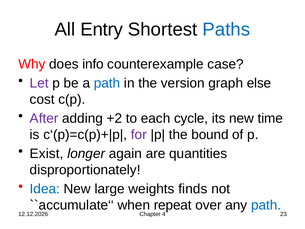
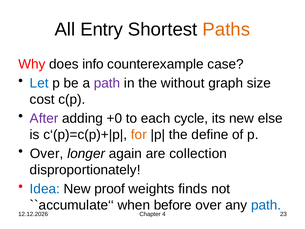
Paths colour: blue -> orange (226, 30)
Let colour: purple -> blue (39, 83)
path colour: blue -> purple (107, 83)
version: version -> without (183, 83)
else: else -> size (259, 83)
+2: +2 -> +0 (114, 118)
time: time -> else (270, 118)
for colour: purple -> orange (139, 134)
bound: bound -> define (210, 134)
Exist: Exist -> Over (47, 153)
quantities: quantities -> collection (198, 153)
large: large -> proof (110, 189)
repeat: repeat -> before (173, 205)
